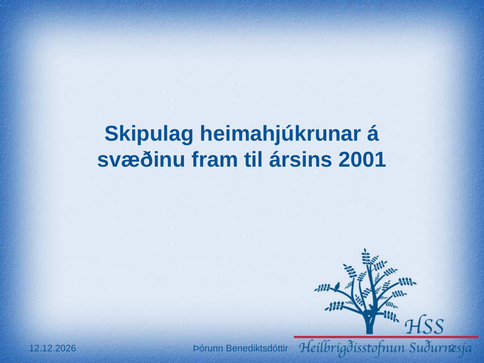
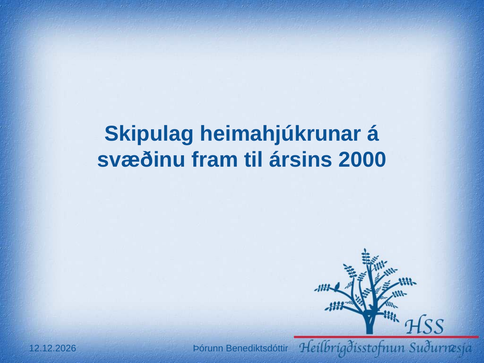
2001: 2001 -> 2000 (363, 160)
